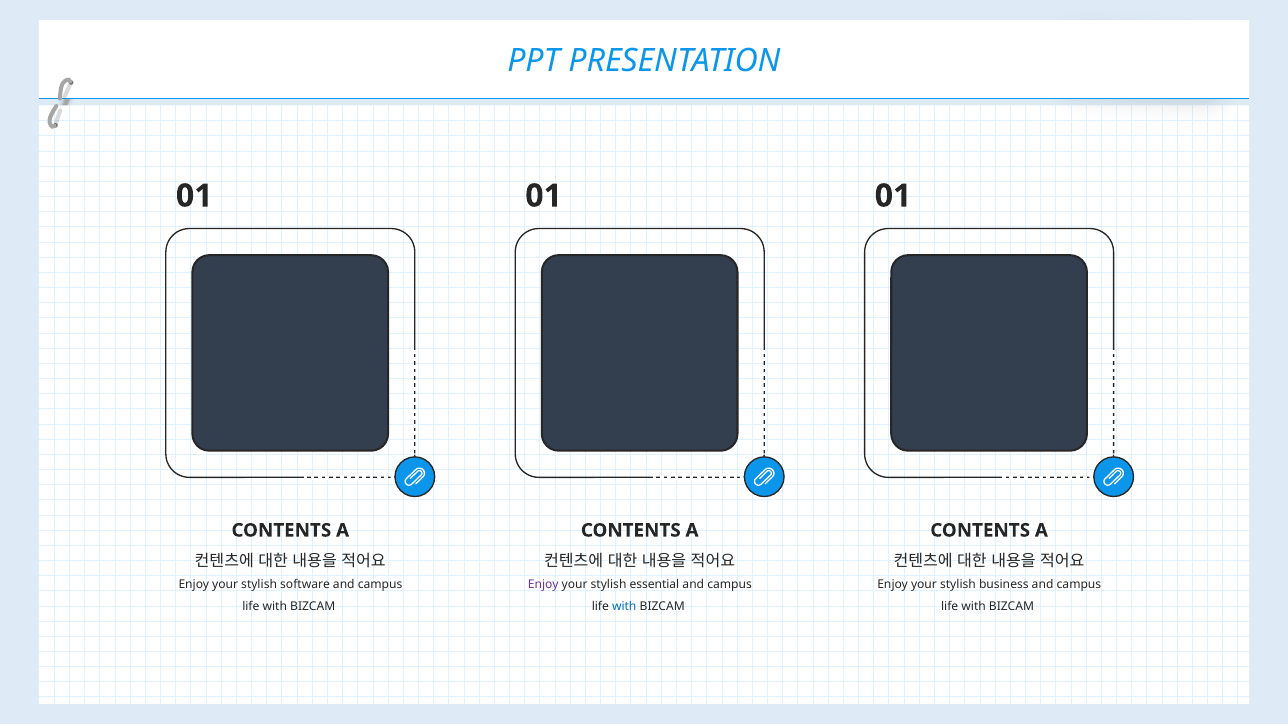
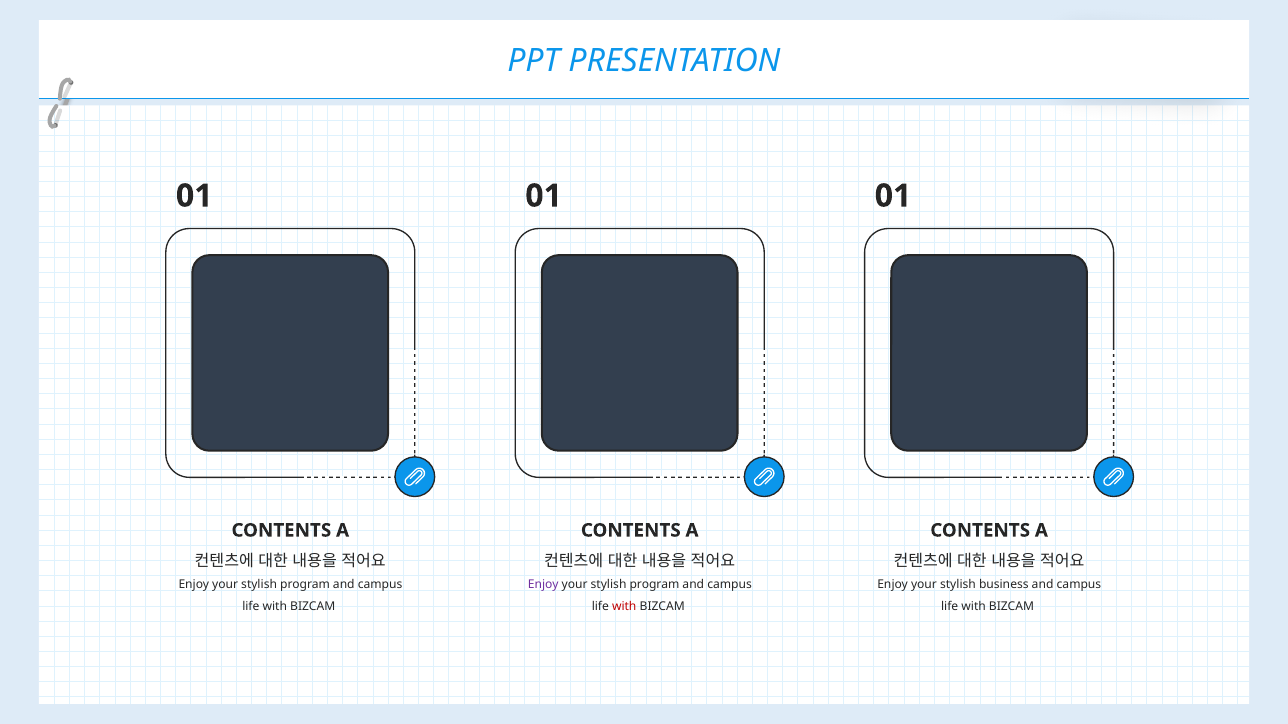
software: software -> program (305, 585)
essential: essential -> program (654, 585)
with colour: blue -> red (624, 607)
